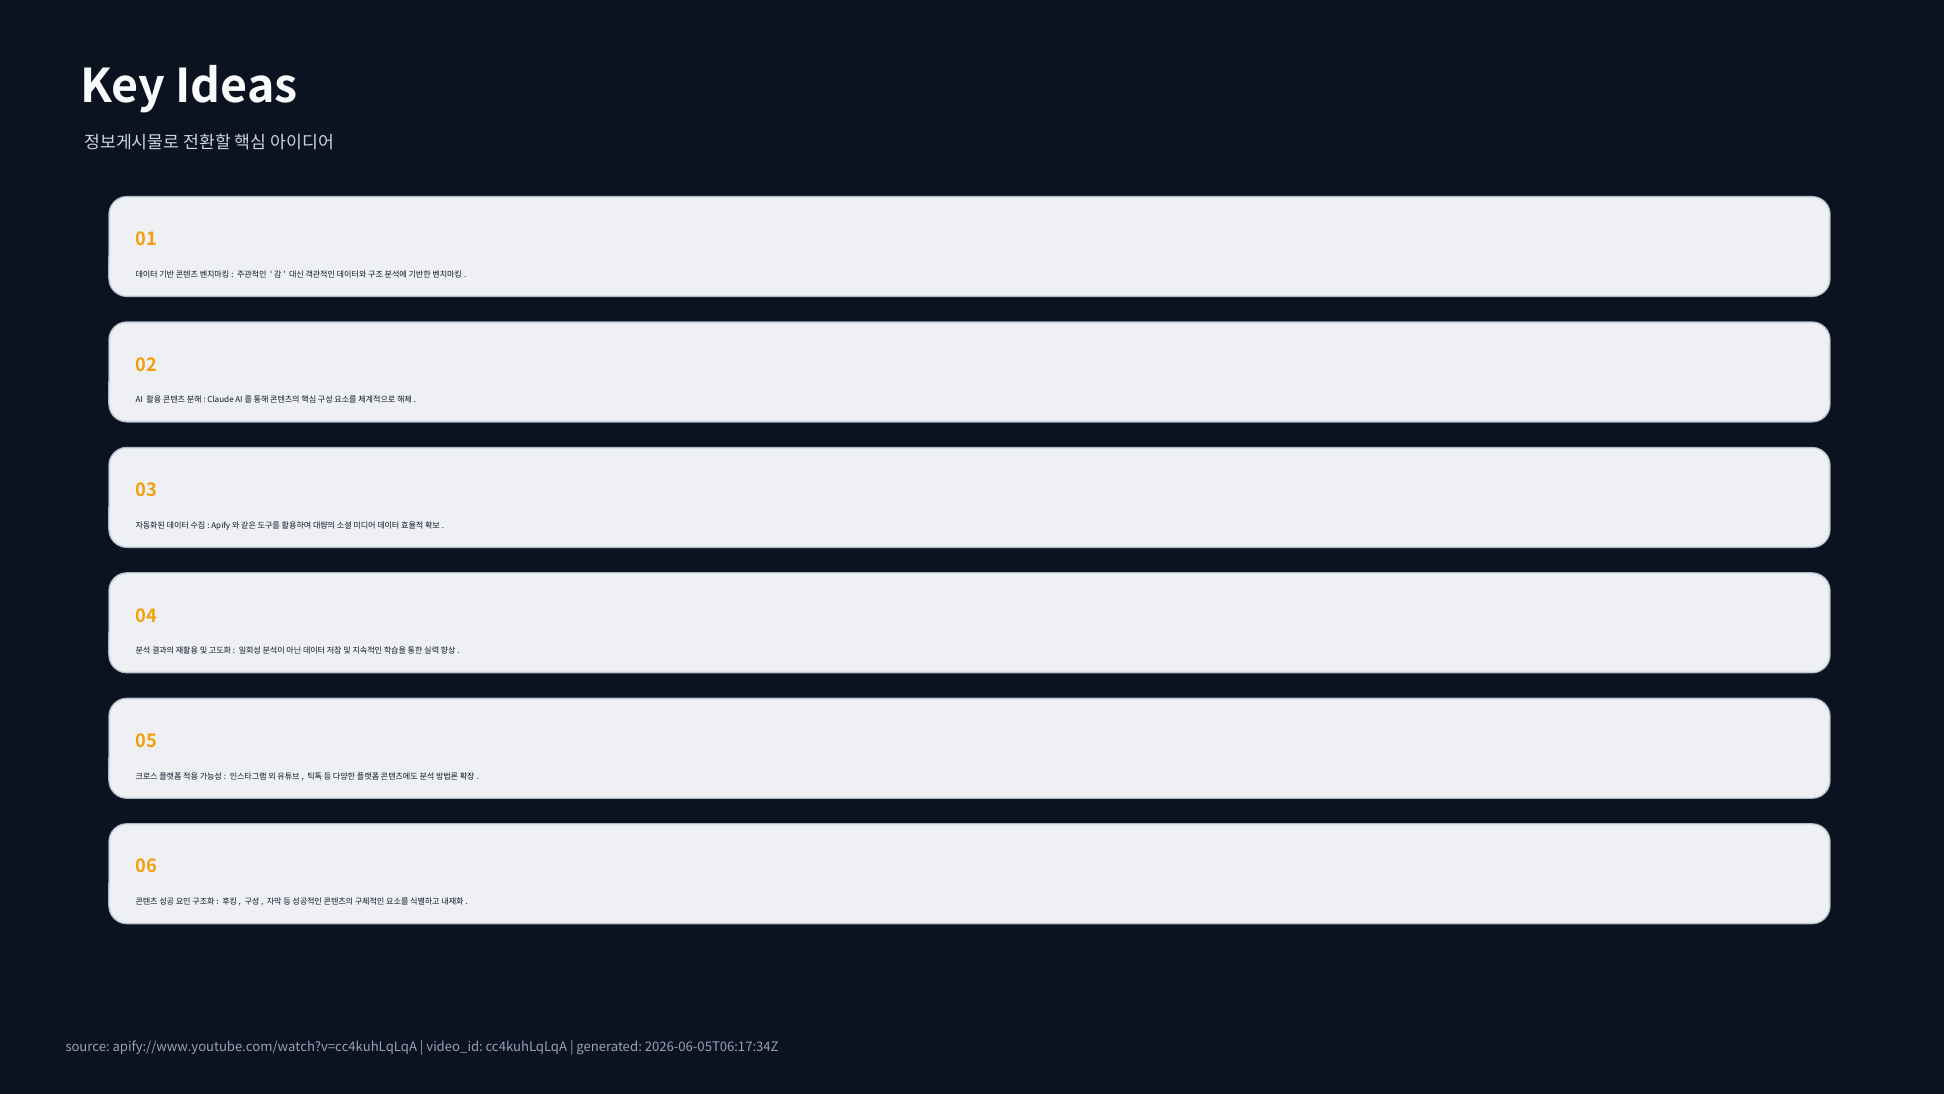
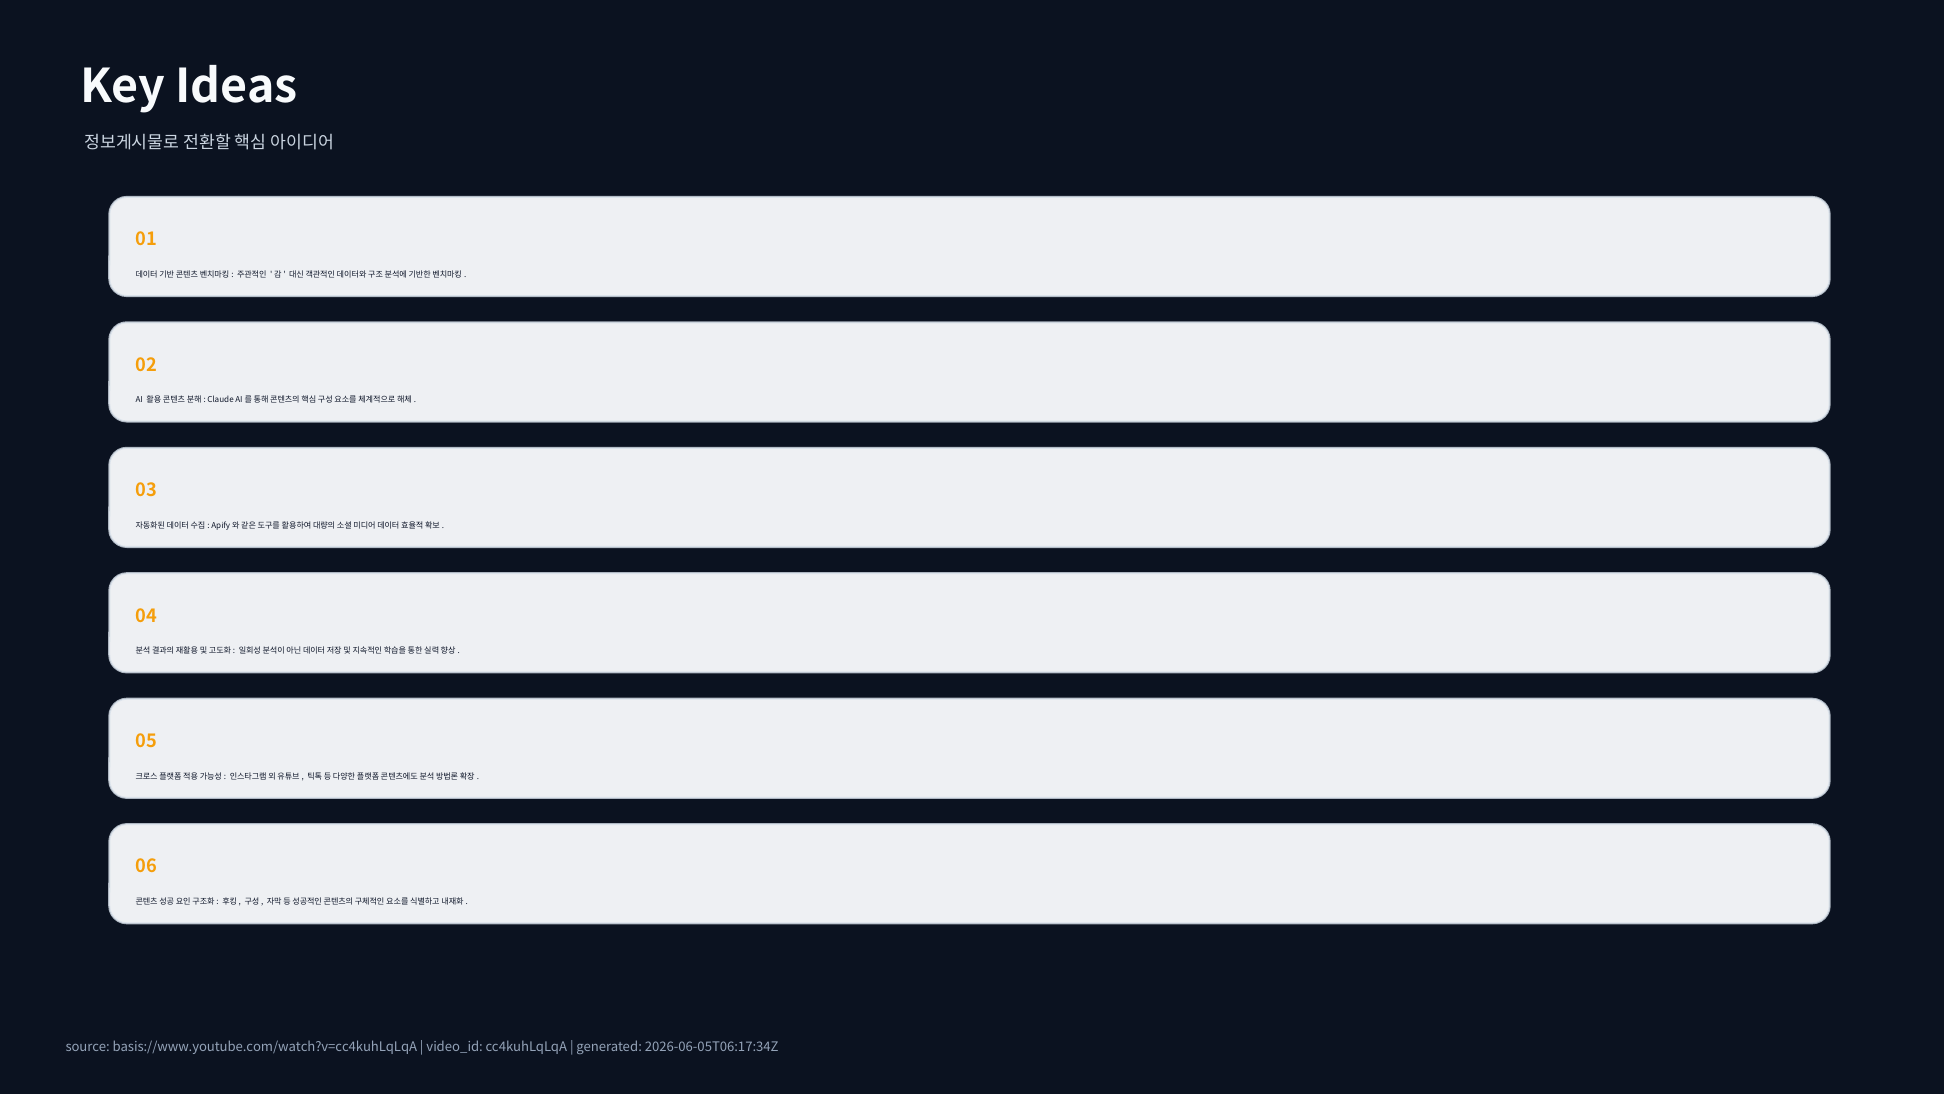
apify://www.youtube.com/watch?v=cc4kuhLqLqA: apify://www.youtube.com/watch?v=cc4kuhLqLqA -> basis://www.youtube.com/watch?v=cc4kuhLqLqA (265, 1047)
